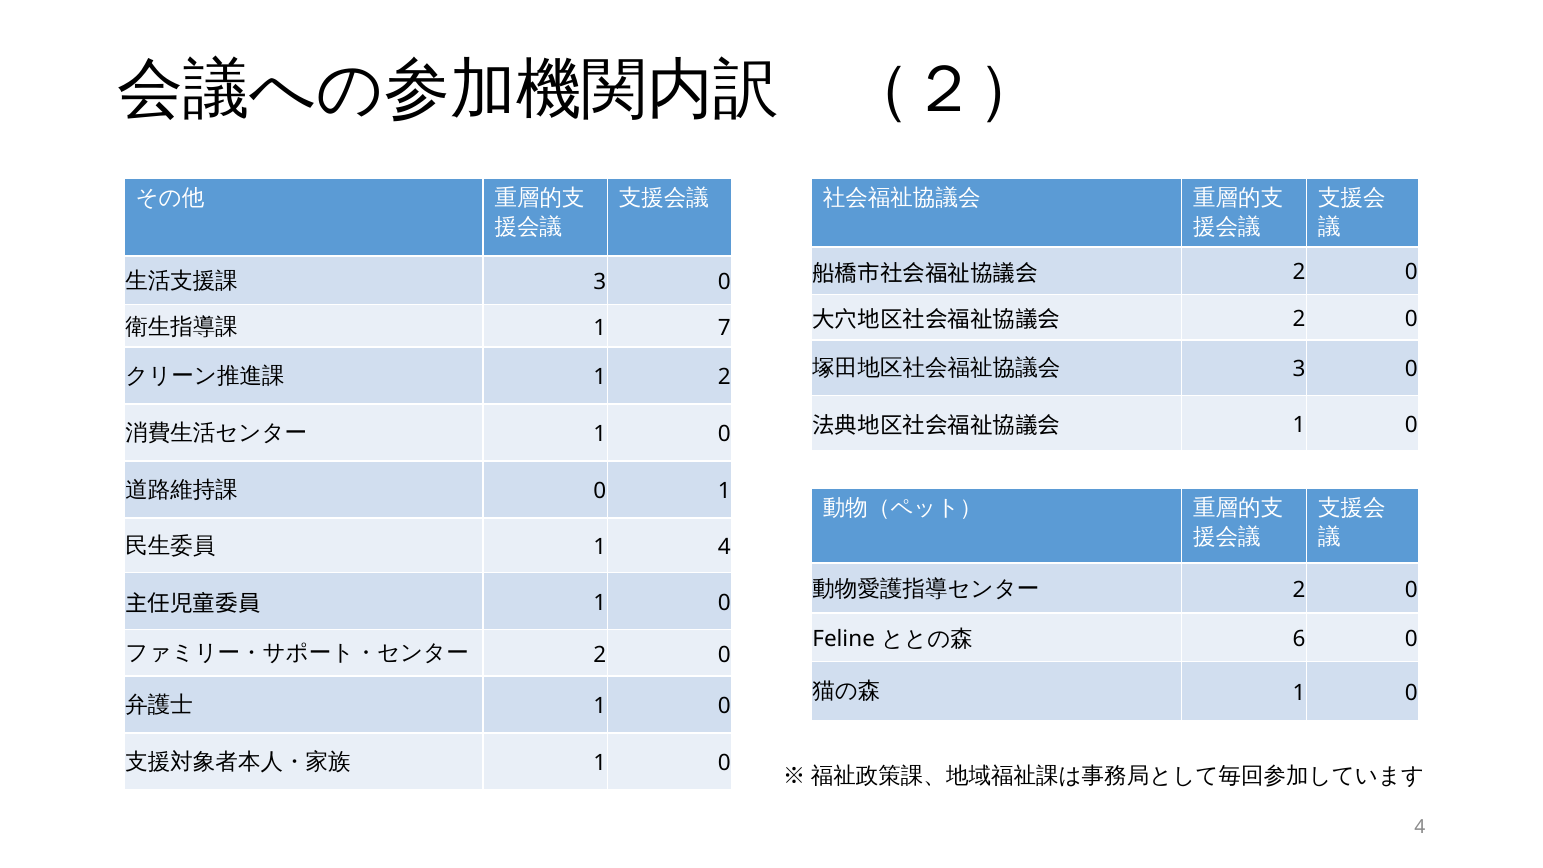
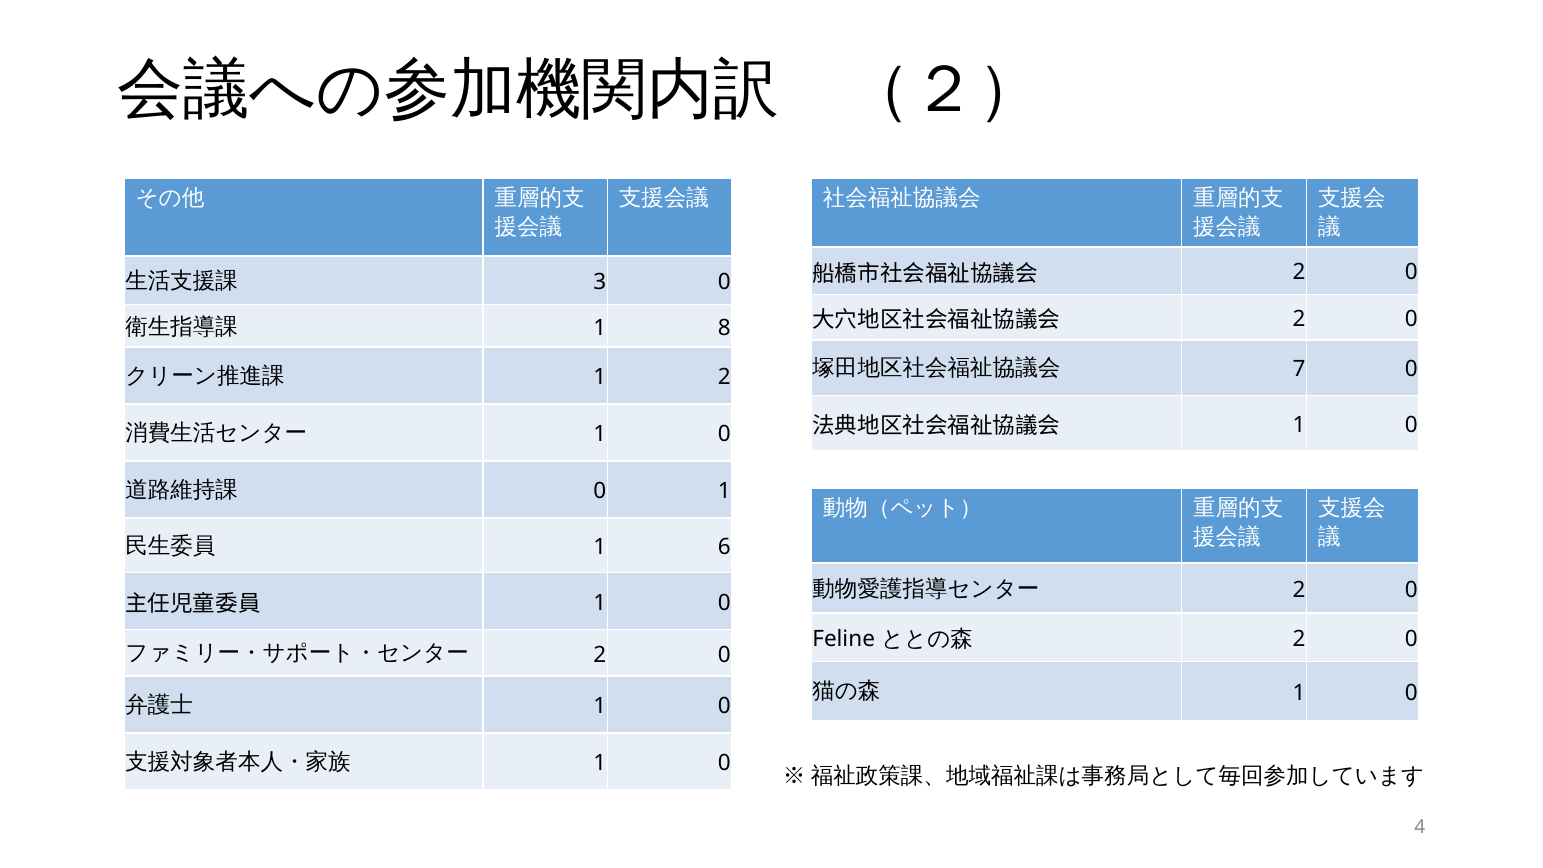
7: 7 -> 8 (724, 328)
3: 3 -> 7 (1299, 369)
1 4: 4 -> 6 (724, 547)
6: 6 -> 2 (1299, 639)
